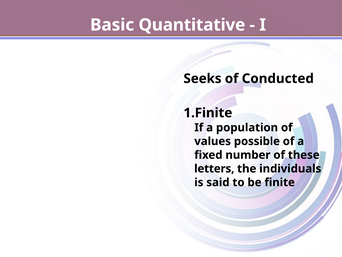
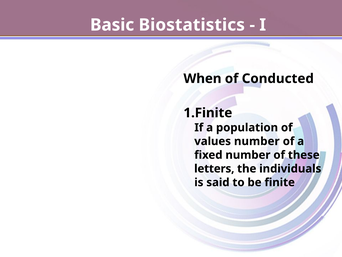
Quantitative: Quantitative -> Biostatistics (192, 25)
Seeks: Seeks -> When (202, 78)
values possible: possible -> number (257, 141)
